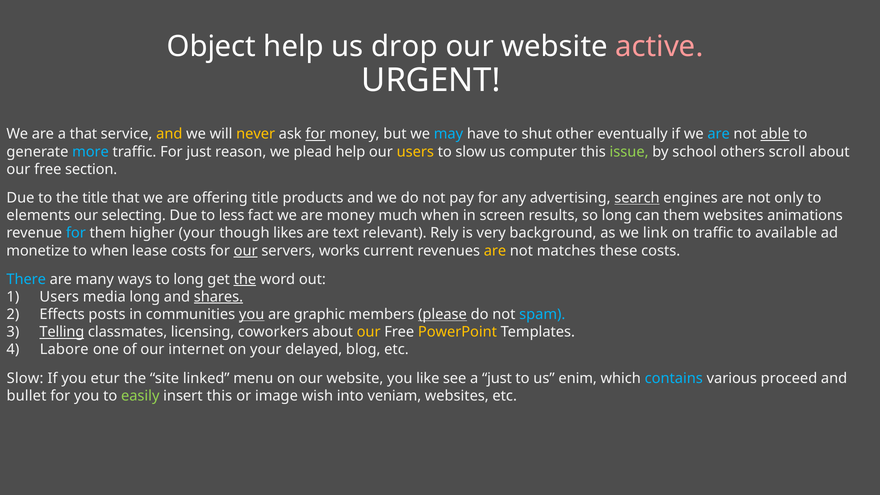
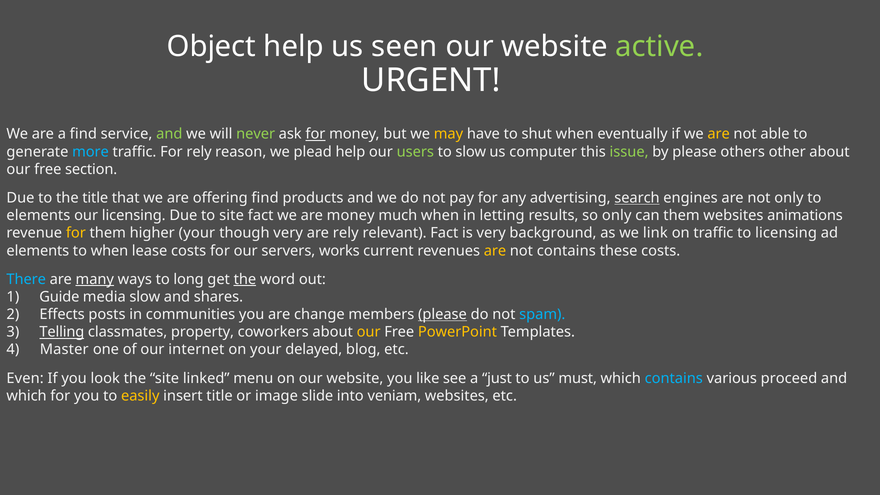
drop: drop -> seen (404, 47)
active colour: pink -> light green (659, 47)
a that: that -> find (83, 134)
and colour: yellow -> light green (169, 134)
never colour: yellow -> light green (256, 134)
may colour: light blue -> yellow (448, 134)
shut other: other -> when (575, 134)
are colour: light blue -> yellow (719, 134)
able underline: present -> none (775, 134)
For just: just -> rely (199, 152)
users colour: yellow -> light green (415, 152)
by school: school -> please (695, 152)
scroll: scroll -> other (787, 152)
offering title: title -> find (265, 198)
our selecting: selecting -> licensing (134, 215)
to less: less -> site (232, 215)
screen: screen -> letting (502, 215)
so long: long -> only (617, 215)
for colour: light blue -> yellow (76, 233)
though likes: likes -> very (288, 233)
are text: text -> rely (346, 233)
relevant Rely: Rely -> Fact (444, 233)
to available: available -> licensing (786, 233)
monetize: monetize -> elements (38, 251)
our underline: present -> none (246, 251)
not matches: matches -> contains (566, 251)
many underline: none -> present (95, 279)
Users: Users -> Guide (59, 297)
media long: long -> slow (145, 297)
shares underline: present -> none (218, 297)
you underline: present -> none (252, 314)
graphic: graphic -> change (319, 314)
licensing: licensing -> property (202, 332)
Labore: Labore -> Master (64, 350)
Slow: Slow -> Even (25, 378)
etur: etur -> look (105, 378)
enim: enim -> must (578, 378)
bullet: bullet -> which (27, 396)
easily colour: light green -> yellow (140, 396)
insert this: this -> title (220, 396)
wish: wish -> slide (317, 396)
